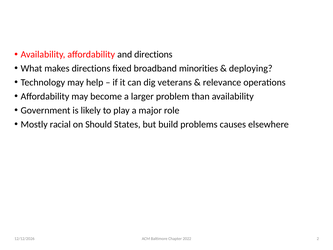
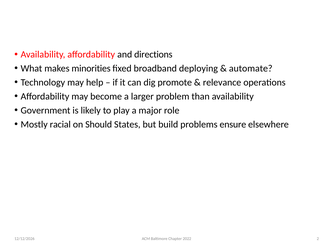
makes directions: directions -> minorities (91, 68)
minorities: minorities -> deploying (198, 68)
deploying: deploying -> automate (251, 68)
veterans: veterans -> promote (175, 82)
causes: causes -> ensure (233, 124)
